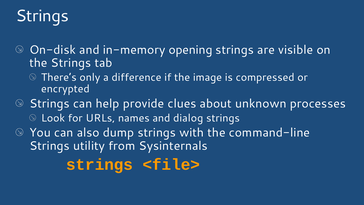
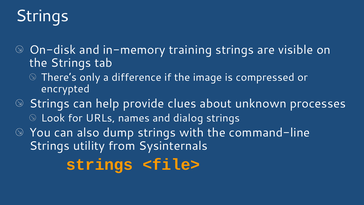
opening: opening -> training (190, 50)
